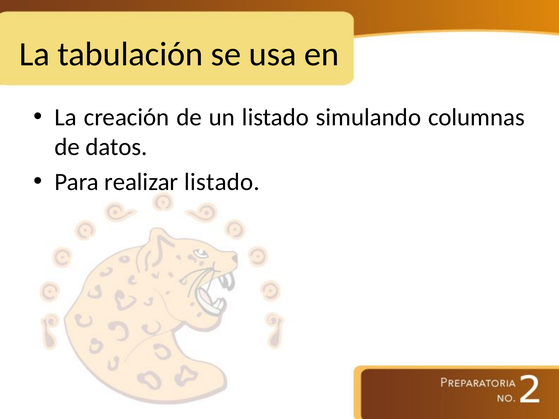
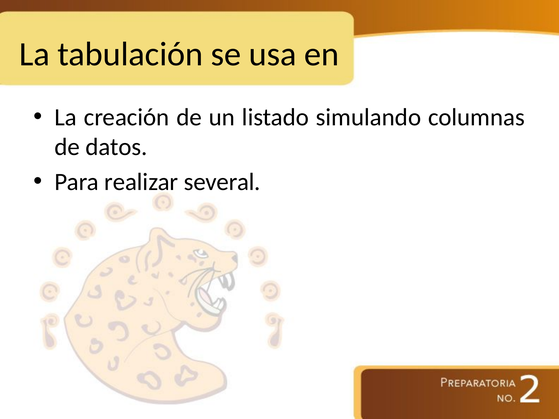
realizar listado: listado -> several (222, 182)
